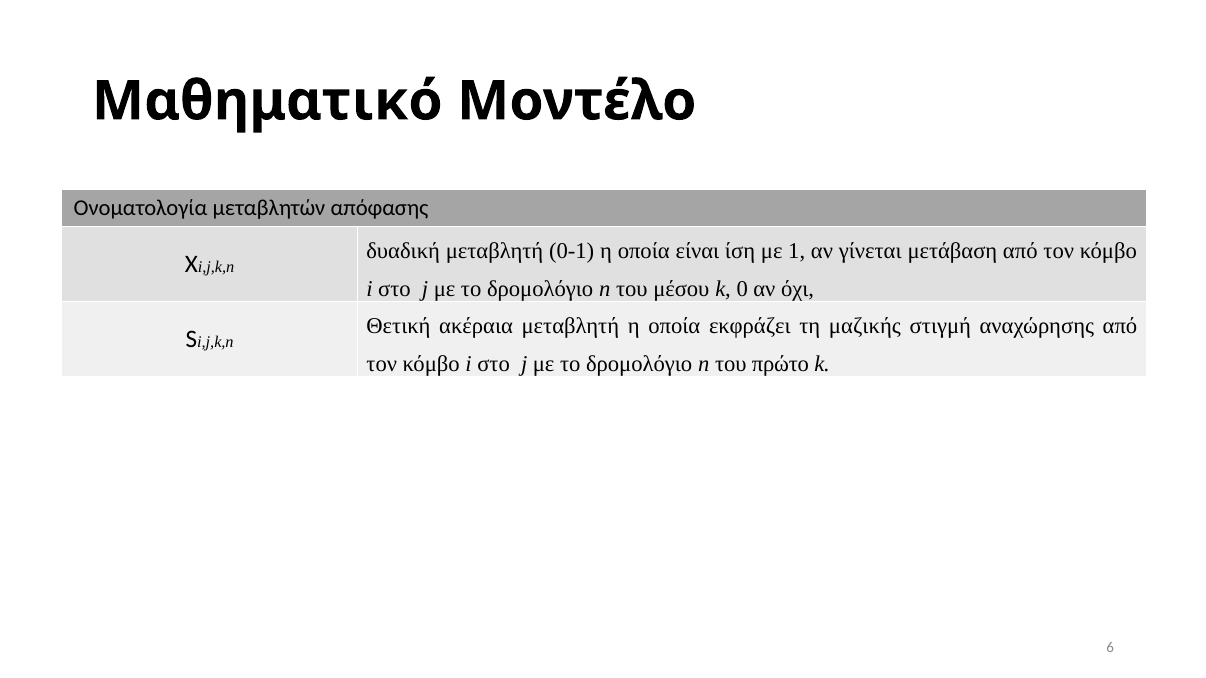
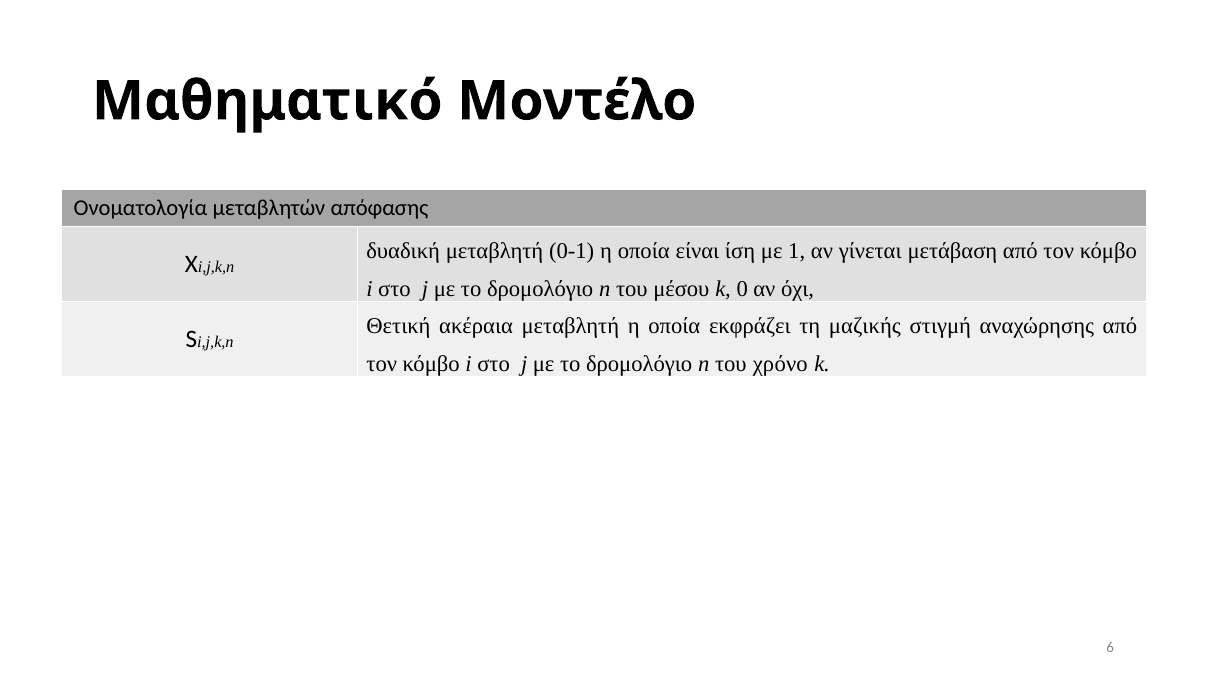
πρώτο: πρώτο -> χρόνο (780, 364)
